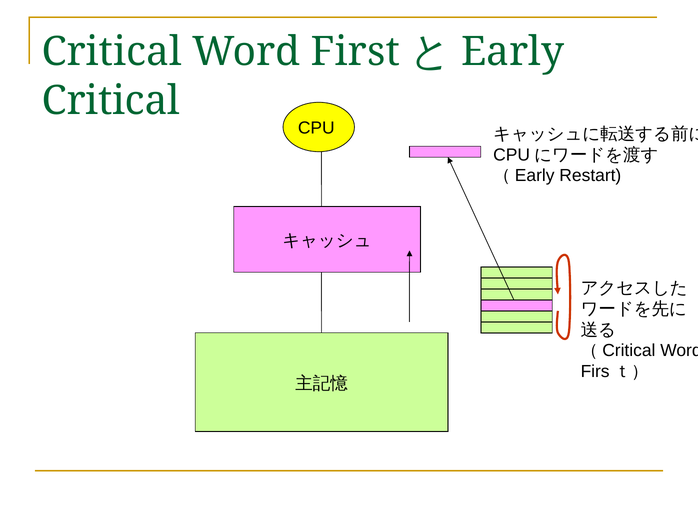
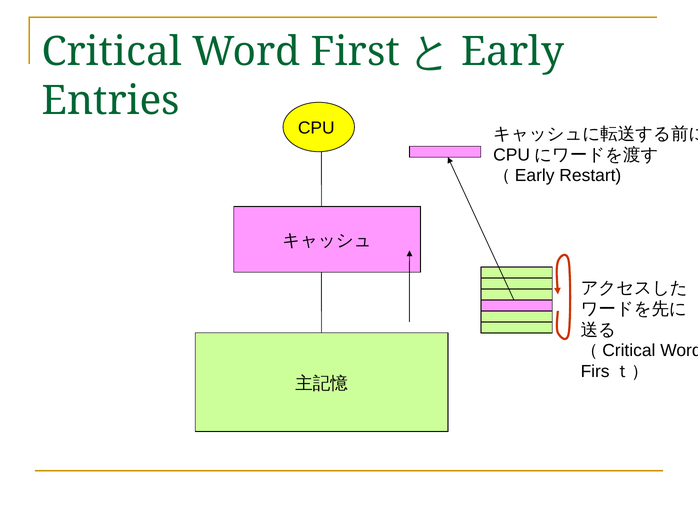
Critical: Critical -> Entries (111, 101)
